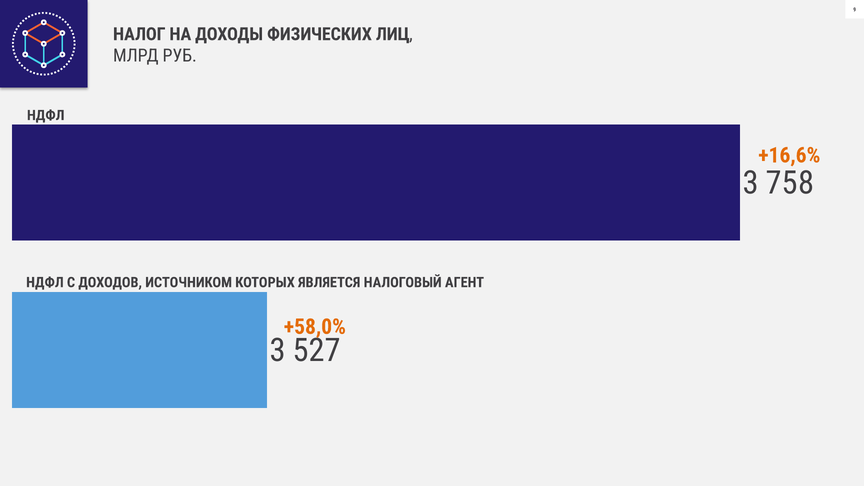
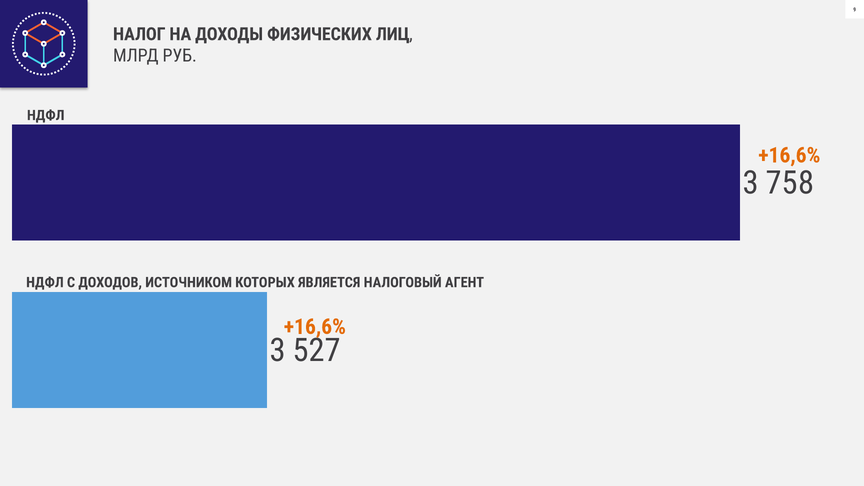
+58,0%: +58,0% -> +16,6% (315, 327)
